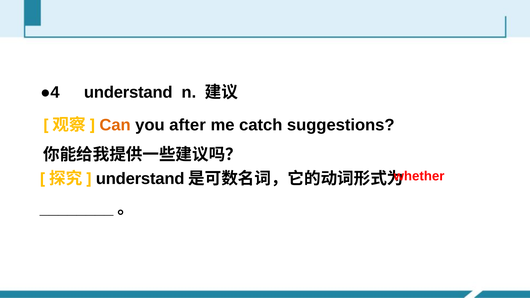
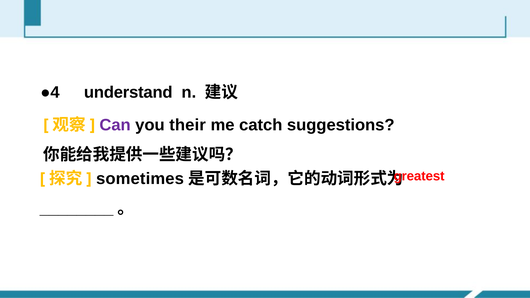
Can colour: orange -> purple (115, 125)
after: after -> their (188, 125)
whether: whether -> greatest (419, 176)
understand: understand -> sometimes (140, 179)
